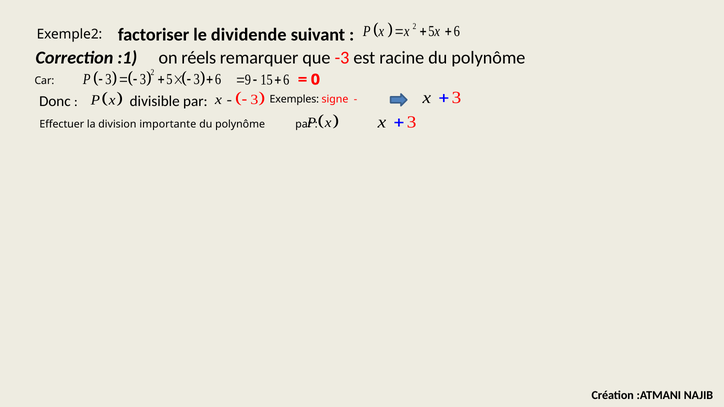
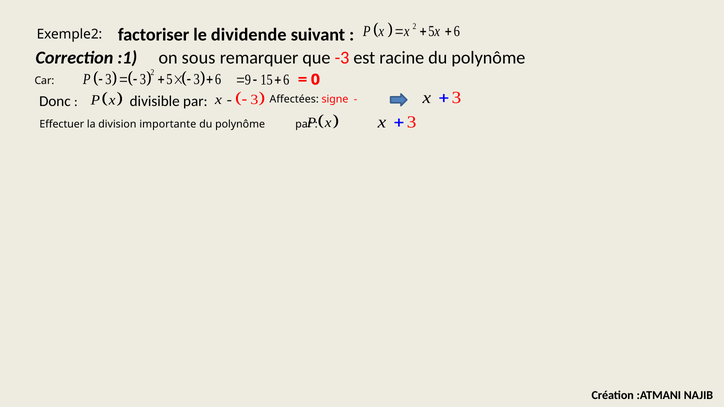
réels: réels -> sous (199, 58)
Exemples: Exemples -> Affectées (294, 99)
